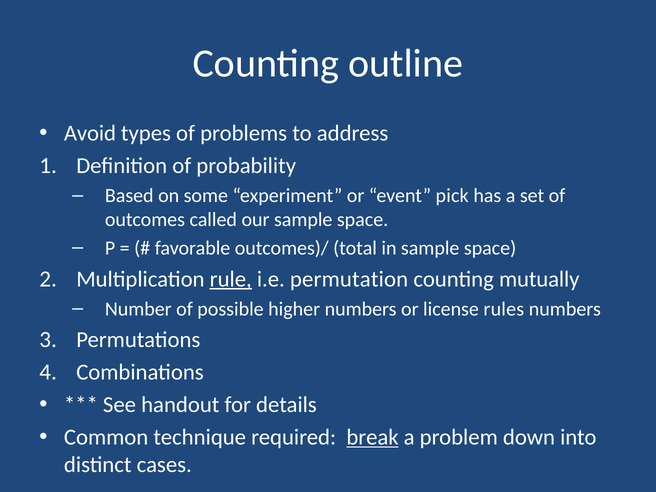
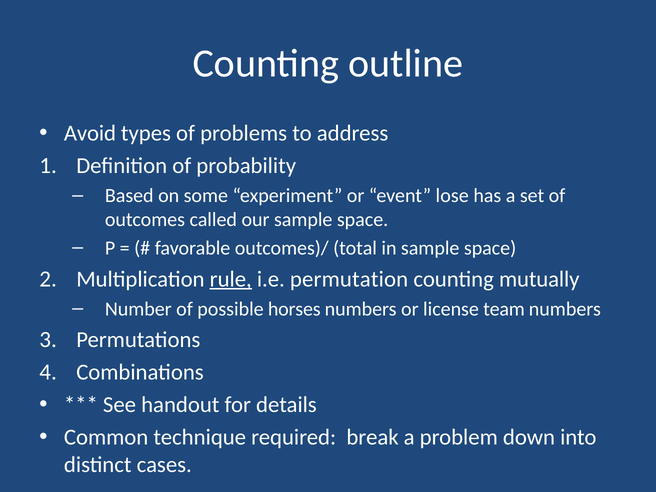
pick: pick -> lose (452, 196)
higher: higher -> horses (294, 309)
rules: rules -> team (504, 309)
break underline: present -> none (373, 437)
